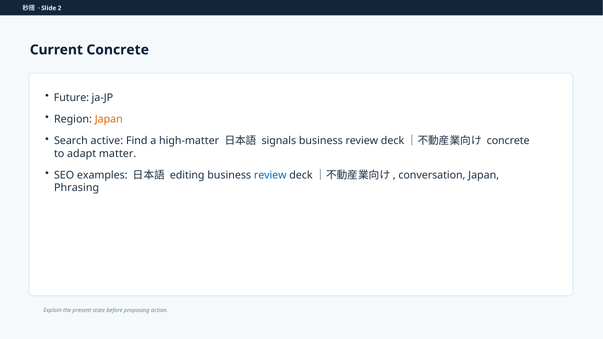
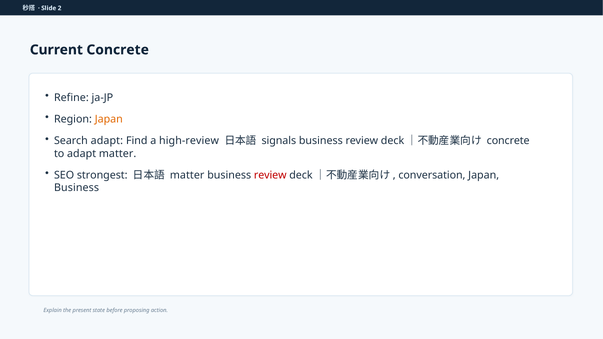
Future: Future -> Refine (71, 98)
Search active: active -> adapt (107, 141)
high-matter: high-matter -> high-review (189, 141)
examples: examples -> strongest (102, 175)
editing: editing -> matter (187, 175)
review colour: blue -> red (270, 175)
Phrasing: Phrasing -> Business (77, 188)
